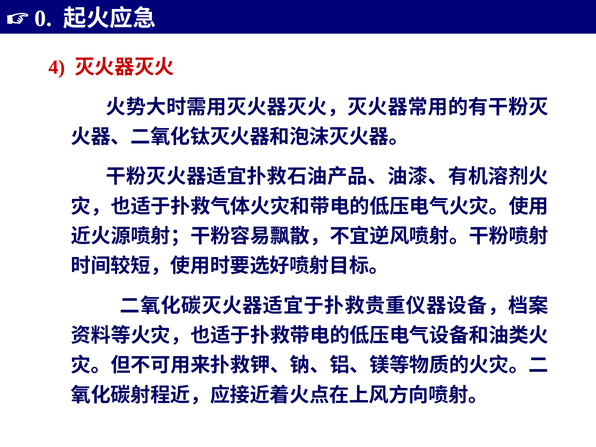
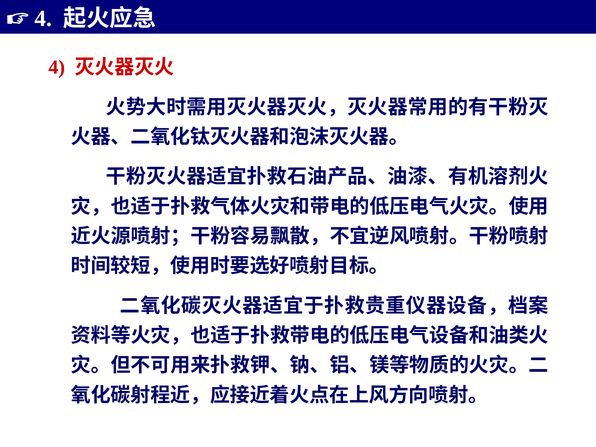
0: 0 -> 4 (43, 18)
